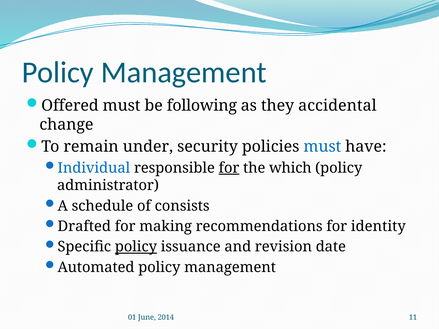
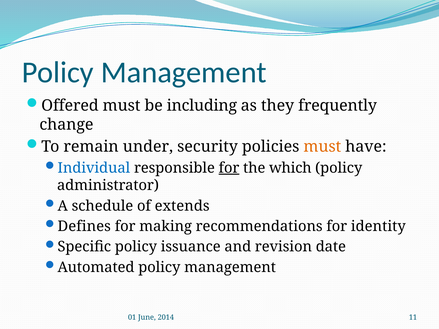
following: following -> including (202, 106)
accidental: accidental -> frequently (338, 106)
must colour: blue -> orange (322, 147)
consists: consists -> extends (182, 206)
Drafted: Drafted -> Defines (84, 227)
policy underline: present -> none (136, 247)
